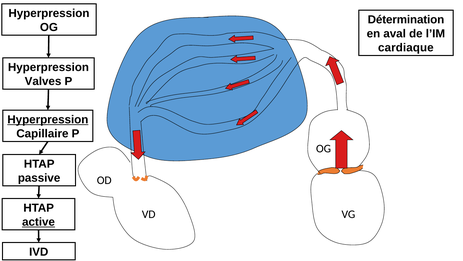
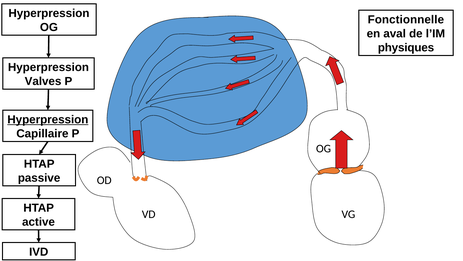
Détermination: Détermination -> Fonctionnelle (406, 20)
cardiaque: cardiaque -> physiques (406, 48)
active underline: present -> none (39, 221)
